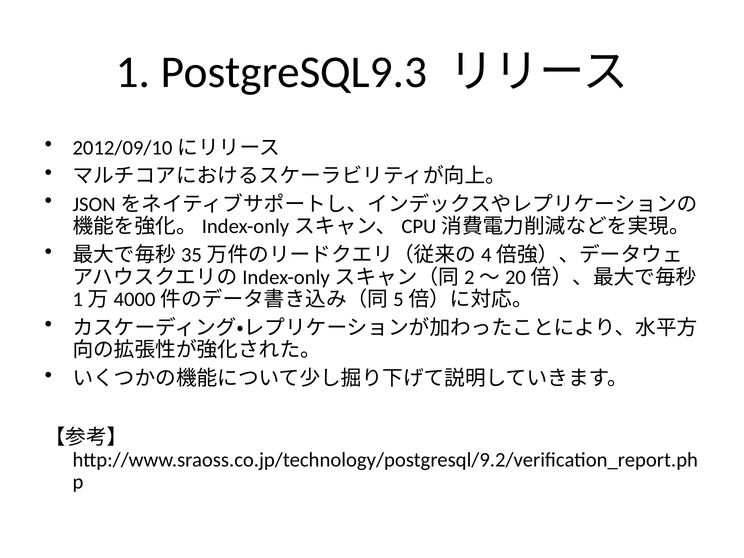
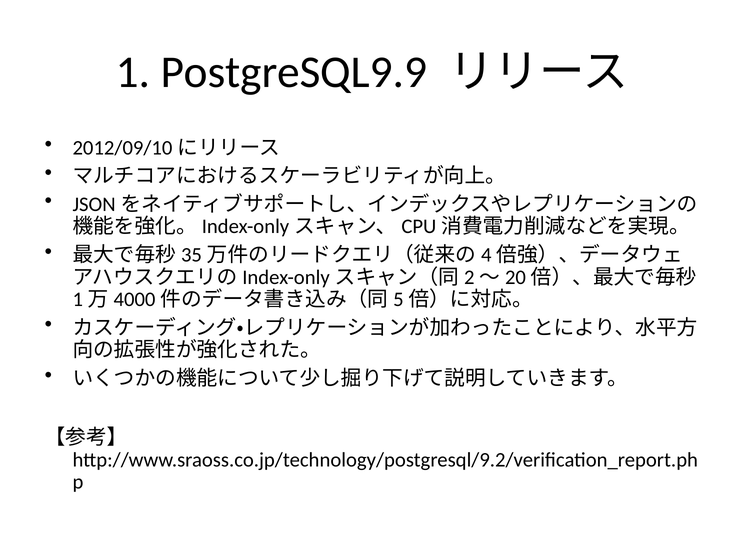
PostgreSQL9.3: PostgreSQL9.3 -> PostgreSQL9.9 (294, 72)
